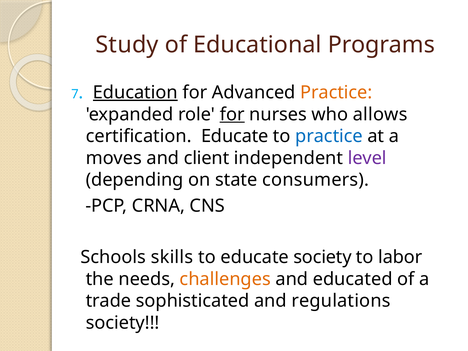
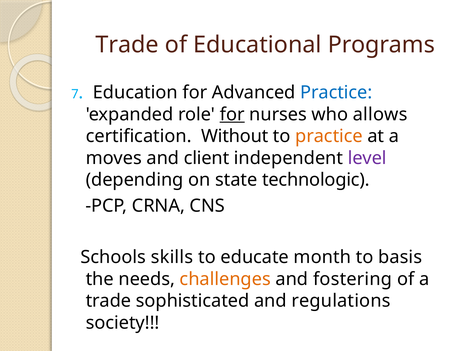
Study: Study -> Trade (127, 45)
Education underline: present -> none (135, 92)
Practice colour: orange -> blue (336, 92)
certification Educate: Educate -> Without (235, 136)
practice colour: blue -> orange (329, 136)
consumers: consumers -> technologic (316, 180)
educate society: society -> month (322, 257)
labor: labor -> basis (400, 257)
educated: educated -> fostering (353, 279)
